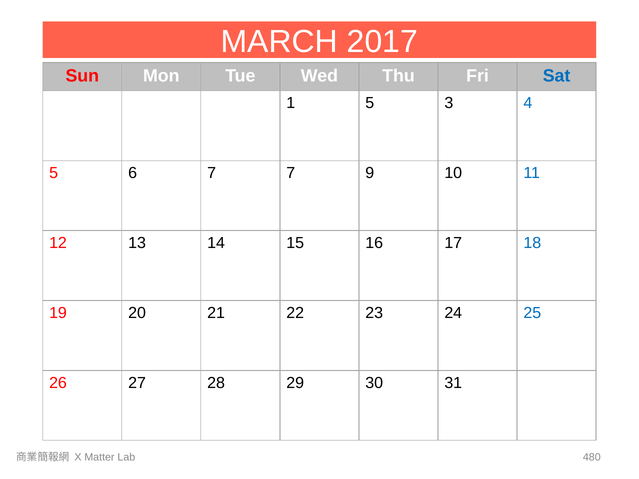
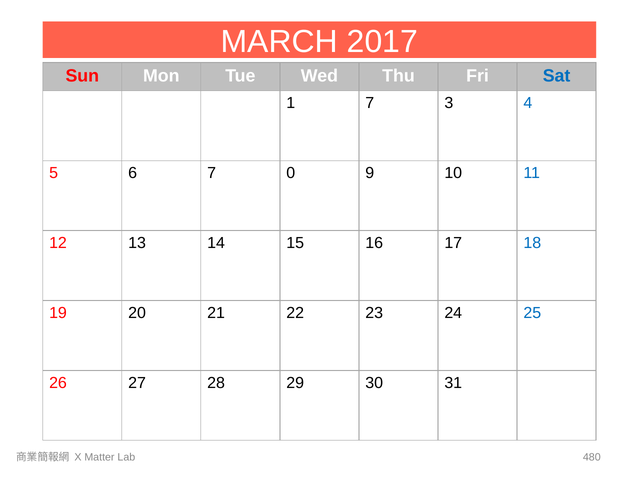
1 5: 5 -> 7 (370, 103)
7 7: 7 -> 0 (291, 173)
